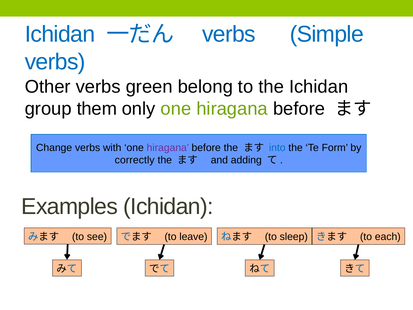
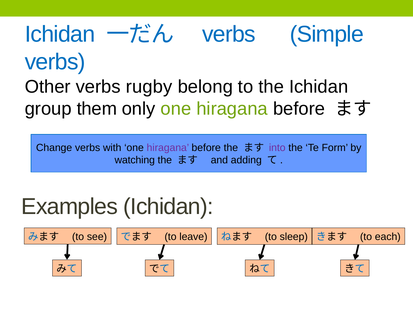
green: green -> rugby (149, 87)
into colour: blue -> purple (277, 148)
correctly: correctly -> watching (135, 160)
